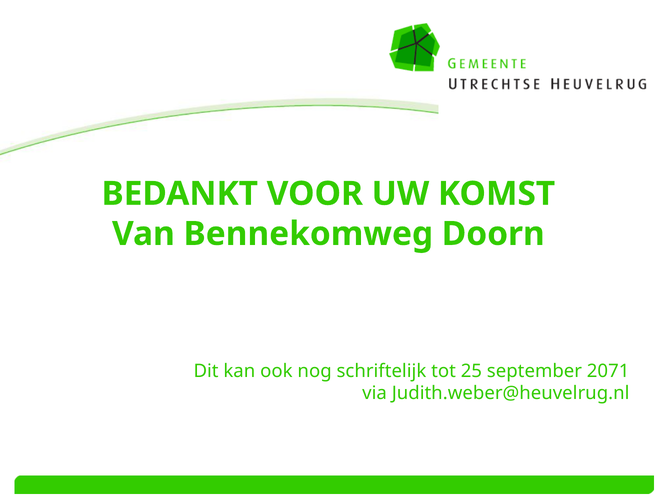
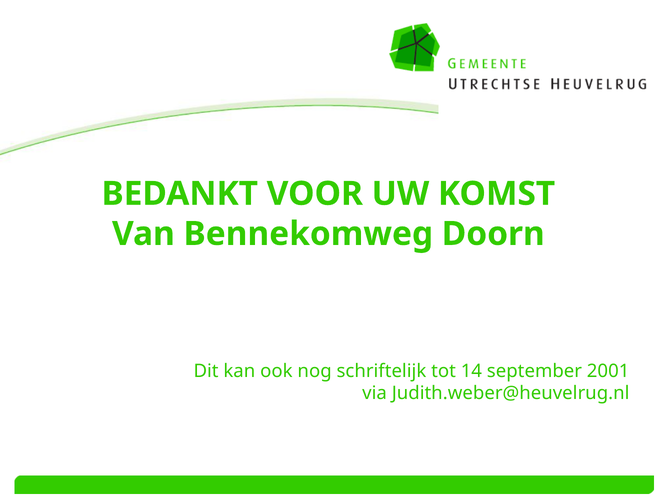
25: 25 -> 14 (471, 371)
2071: 2071 -> 2001 (608, 371)
